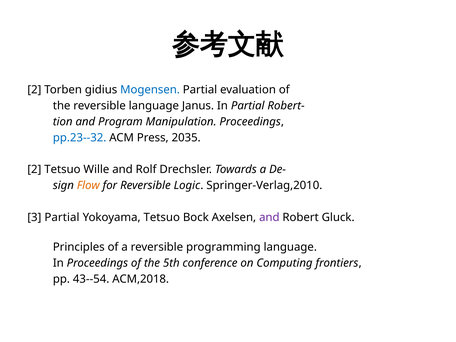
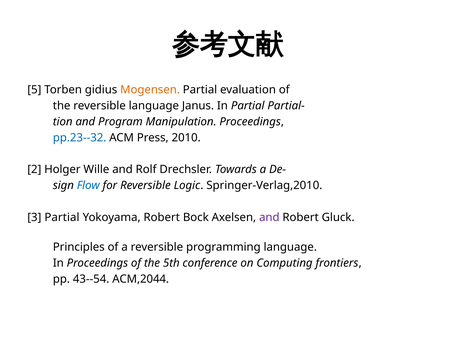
2: 2 -> 5 (34, 90)
Mogensen colour: blue -> orange (150, 90)
Robert-: Robert- -> Partial- (286, 106)
2035: 2035 -> 2010 (186, 138)
2 Tetsuo: Tetsuo -> Holger (62, 170)
Flow colour: orange -> blue (88, 185)
Yokoyama Tetsuo: Tetsuo -> Robert (162, 217)
ACM,2018: ACM,2018 -> ACM,2044 (141, 279)
